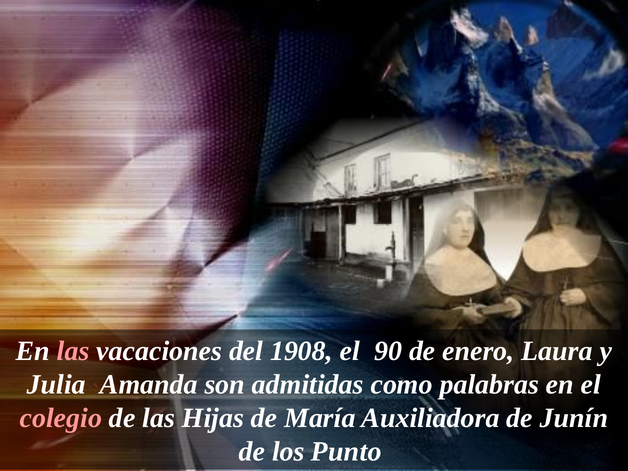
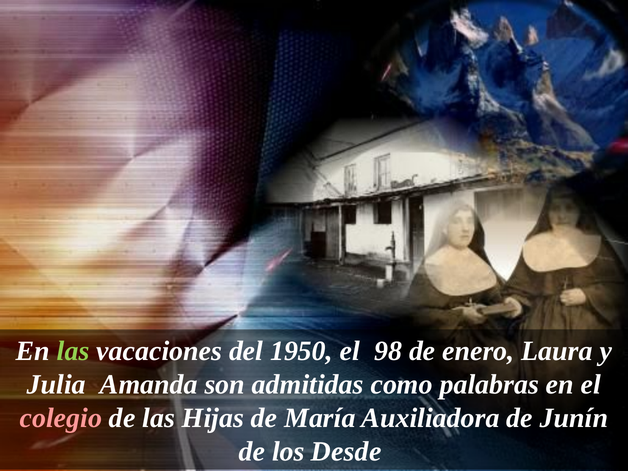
las colour: pink -> light green (73, 351)
1908: 1908 -> 1950 (301, 351)
90: 90 -> 98 (388, 351)
Punto: Punto -> Desde (346, 452)
